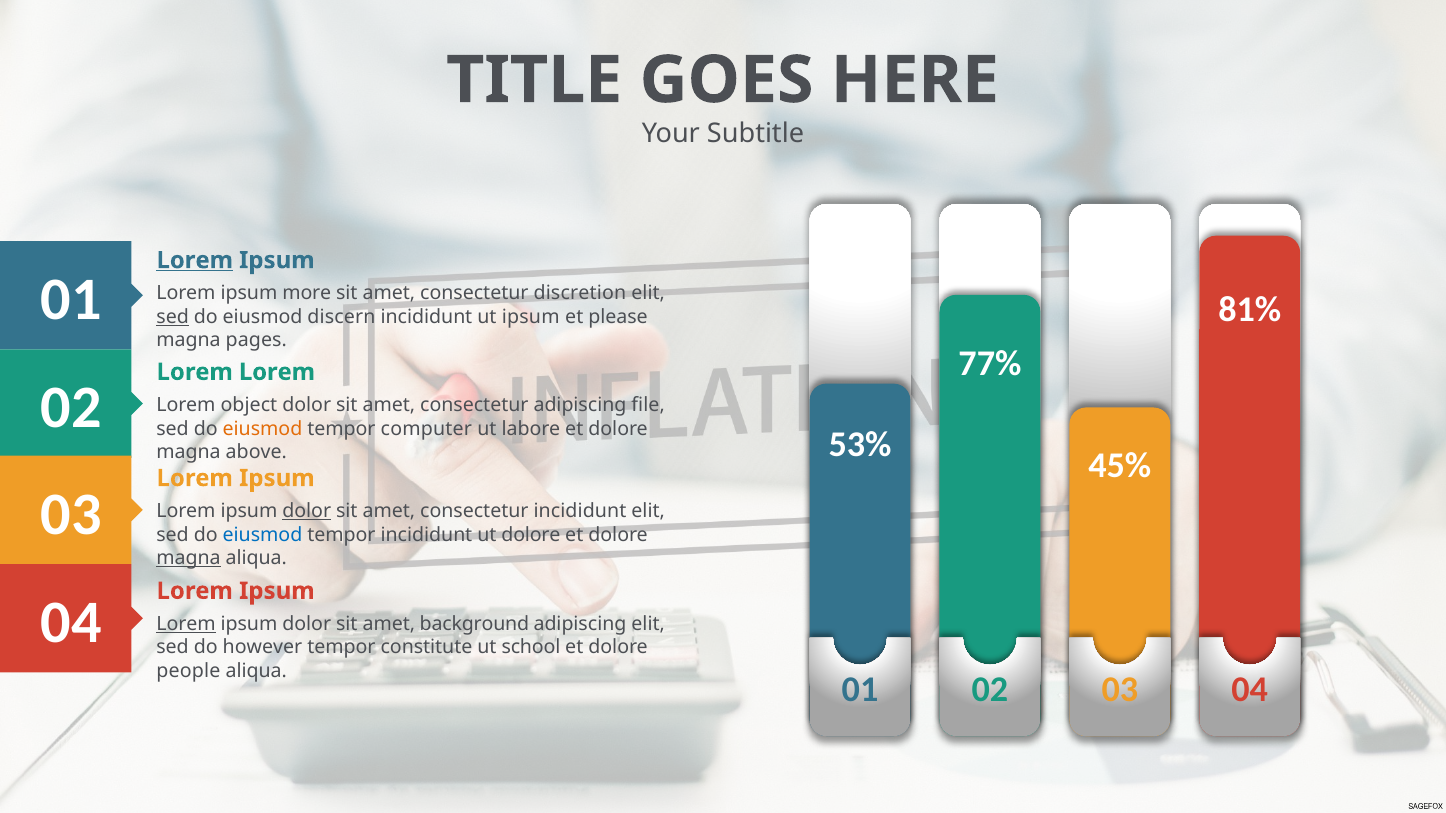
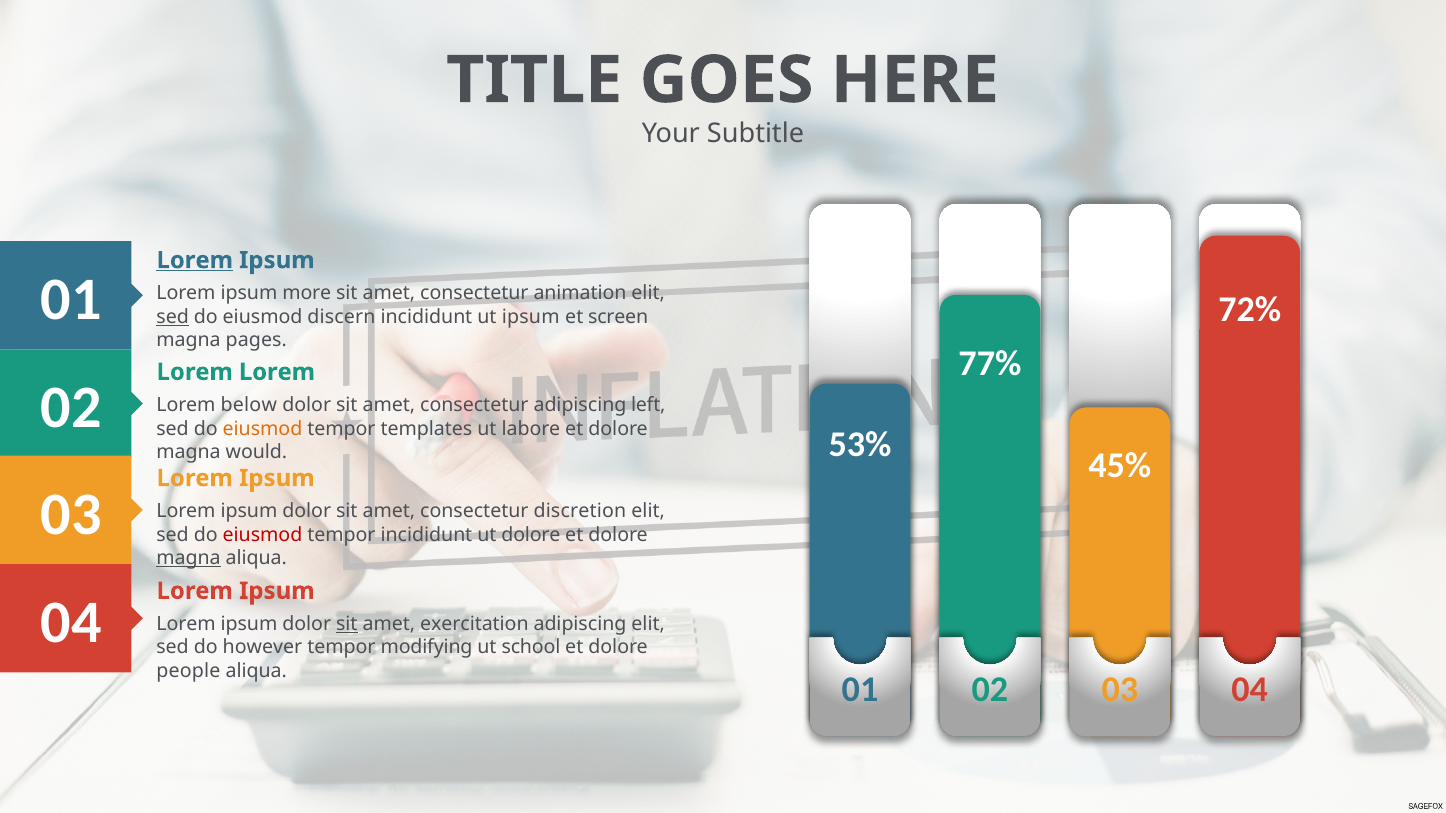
discretion: discretion -> animation (580, 294)
81%: 81% -> 72% (1250, 310)
please: please -> screen (618, 317)
object: object -> below (249, 405)
file: file -> left (648, 405)
computer: computer -> templates (427, 429)
above: above -> would (256, 452)
dolor underline: present -> none (307, 511)
consectetur incididunt: incididunt -> discretion (580, 511)
eiusmod colour: blue -> red (263, 535)
Lorem underline: present -> none (186, 624)
sit underline: none -> present (347, 624)
background: background -> exercitation (474, 624)
constitute: constitute -> modifying (427, 648)
